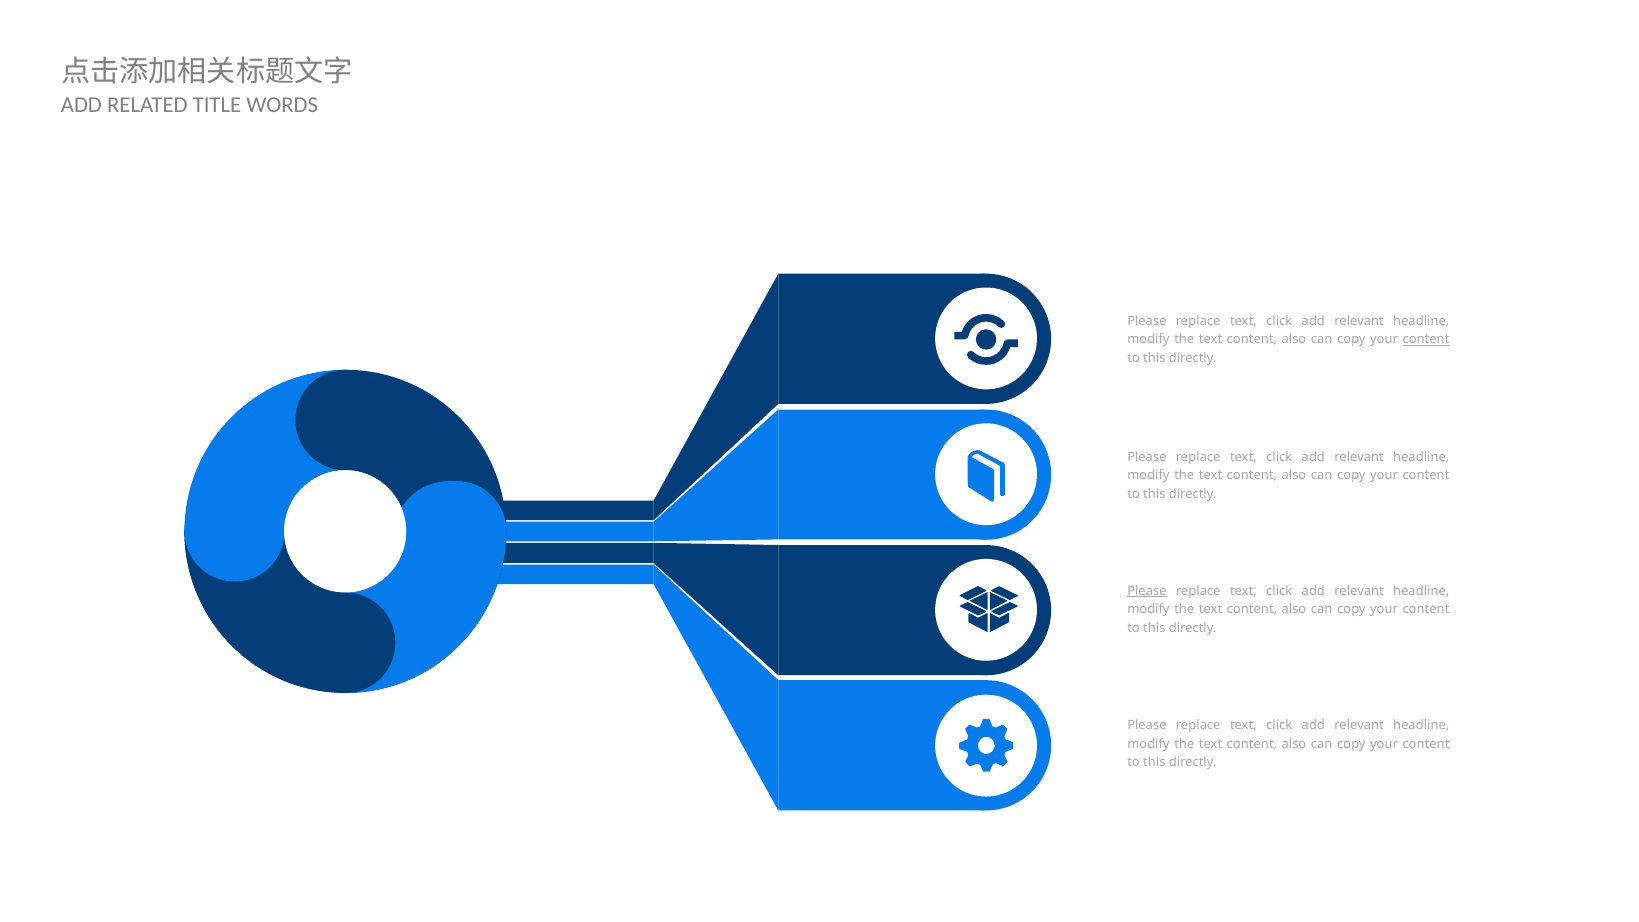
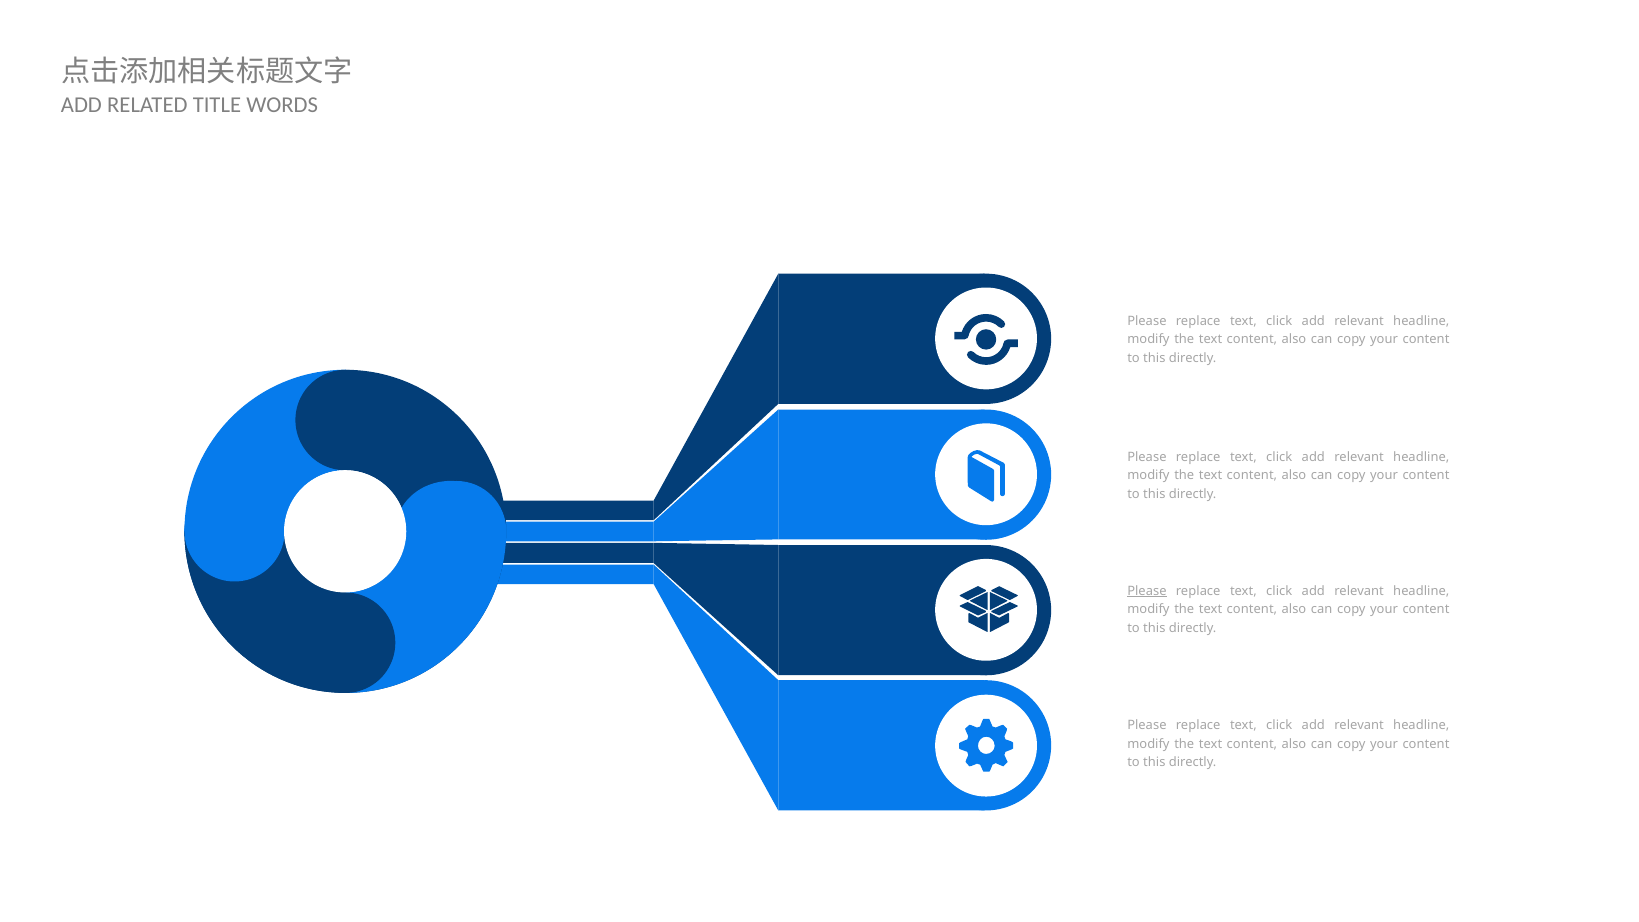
content underline: present -> none (1426, 340)
